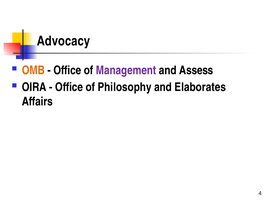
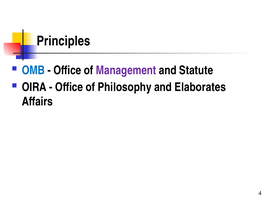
Advocacy: Advocacy -> Principles (63, 41)
OMB colour: orange -> blue (33, 70)
Assess: Assess -> Statute (196, 70)
